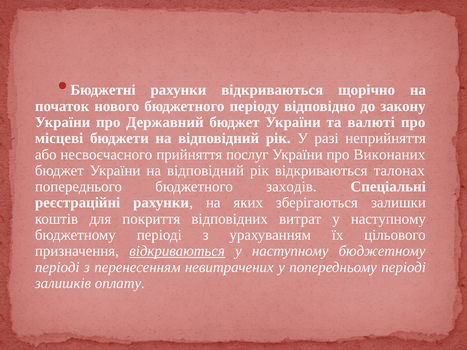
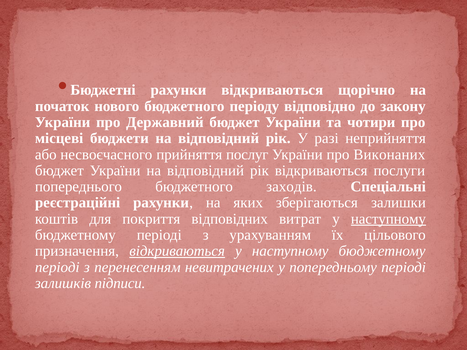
валюті: валюті -> чотири (371, 122)
талонах: талонах -> послуги (399, 171)
наступному underline: none -> present (388, 219)
оплату: оплату -> підписи (120, 283)
